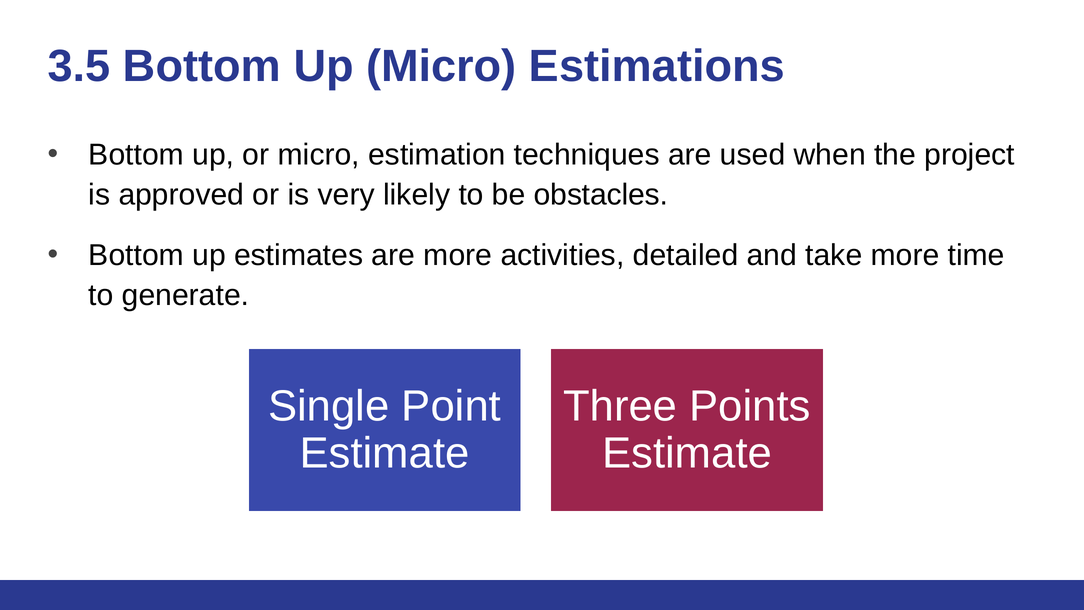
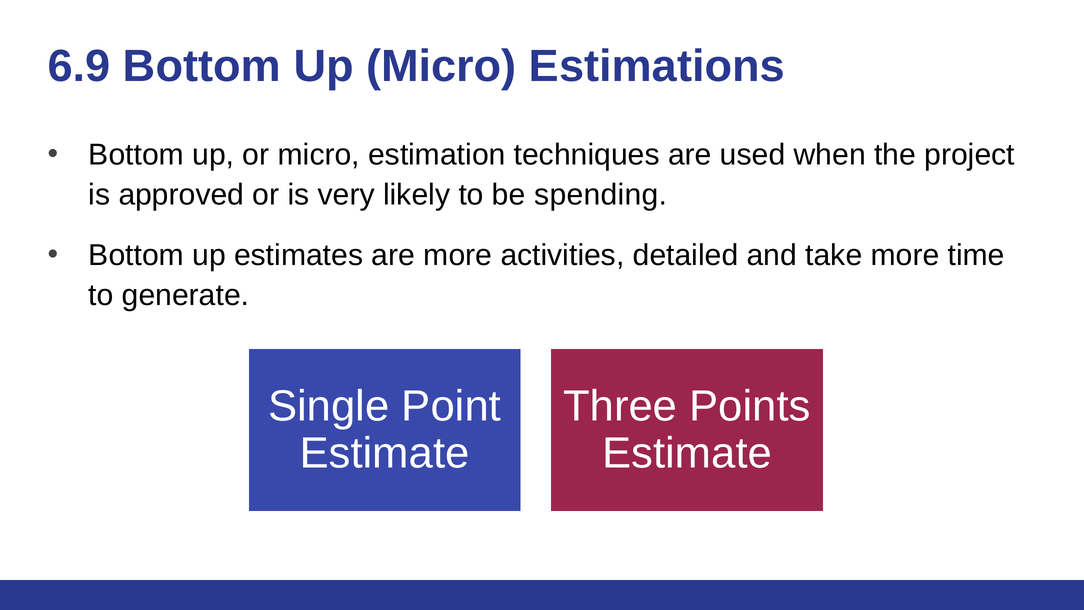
3.5: 3.5 -> 6.9 (79, 66)
obstacles: obstacles -> spending (601, 194)
